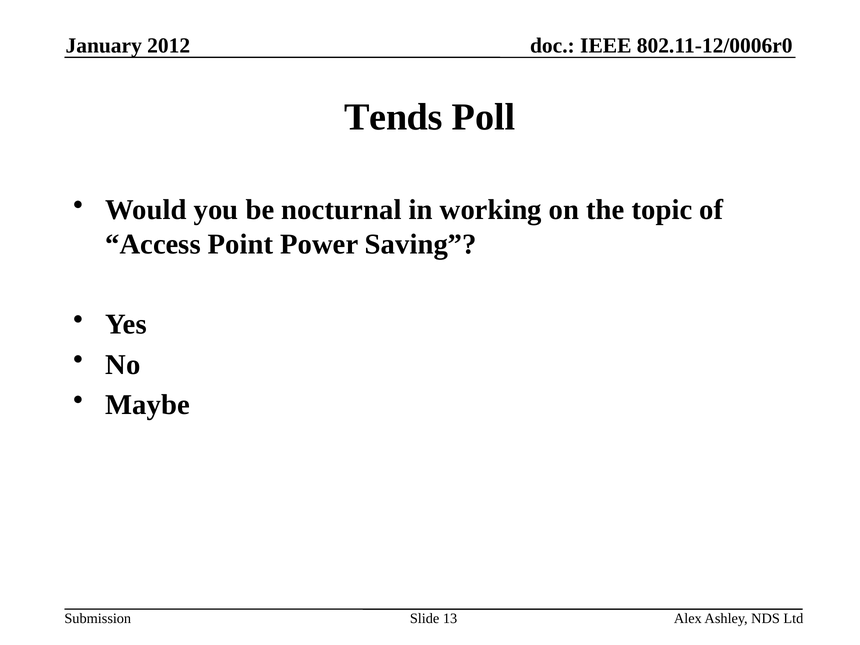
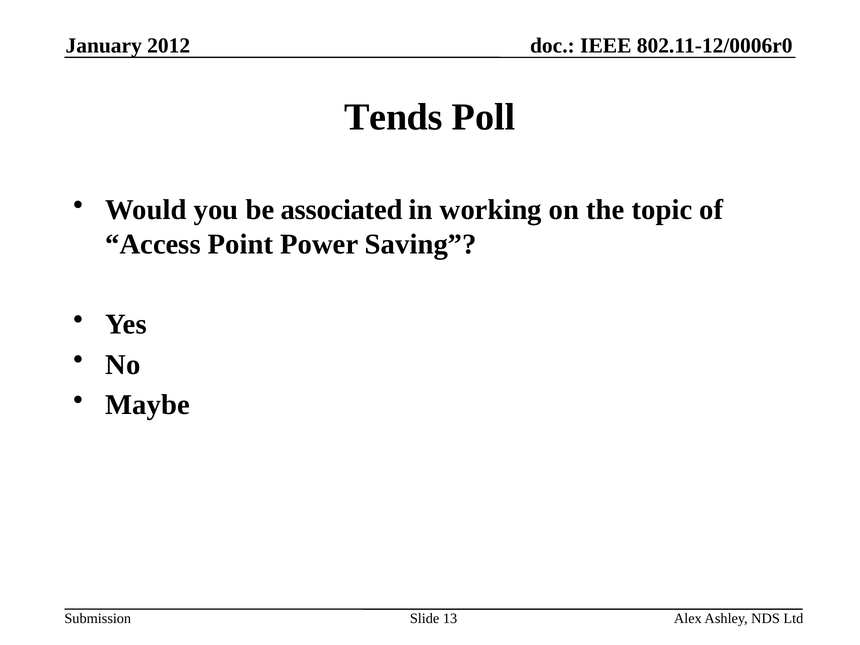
nocturnal: nocturnal -> associated (342, 210)
